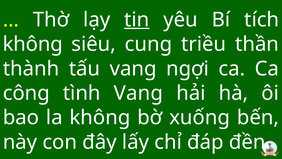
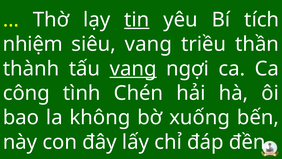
không: không -> nhiệm (33, 44)
siêu cung: cung -> vang (148, 44)
vang underline: none -> present (133, 69)
tình Vang: Vang -> Chén (138, 93)
